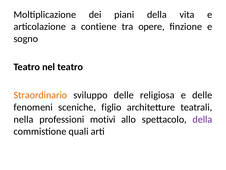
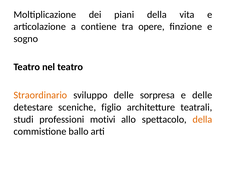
religiosa: religiosa -> sorpresa (157, 95)
fenomeni: fenomeni -> detestare (33, 107)
nella: nella -> studi (24, 119)
della colour: purple -> orange (202, 119)
quali: quali -> ballo (79, 131)
